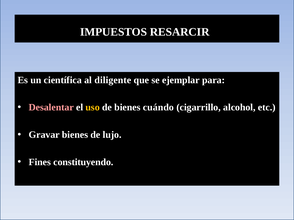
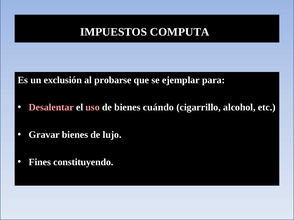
RESARCIR: RESARCIR -> COMPUTA (180, 32)
científica: científica -> exclusión (63, 80)
diligente: diligente -> probarse (113, 80)
uso colour: yellow -> pink (93, 108)
